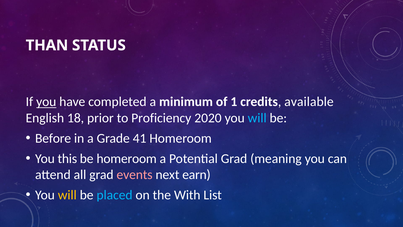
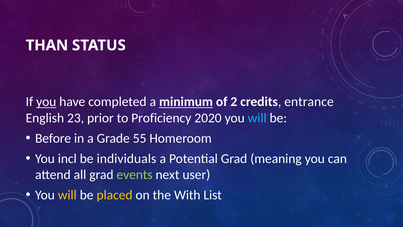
minimum underline: none -> present (186, 102)
1: 1 -> 2 (234, 102)
available: available -> entrance (309, 102)
18: 18 -> 23 (76, 118)
41: 41 -> 55 (140, 138)
this: this -> incl (67, 158)
be homeroom: homeroom -> individuals (126, 158)
events colour: pink -> light green (135, 175)
earn: earn -> user (196, 175)
placed colour: light blue -> yellow (115, 195)
